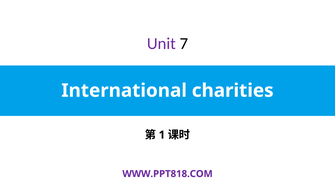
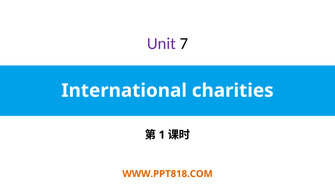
WWW.PPT818.COM colour: purple -> orange (168, 174)
